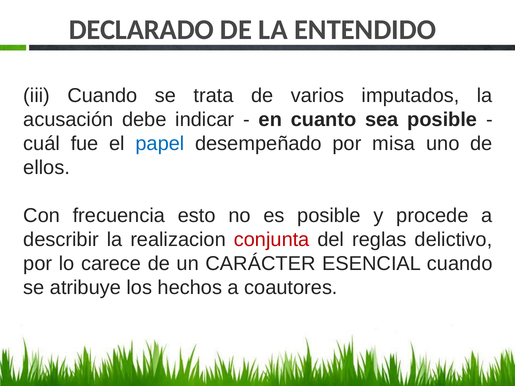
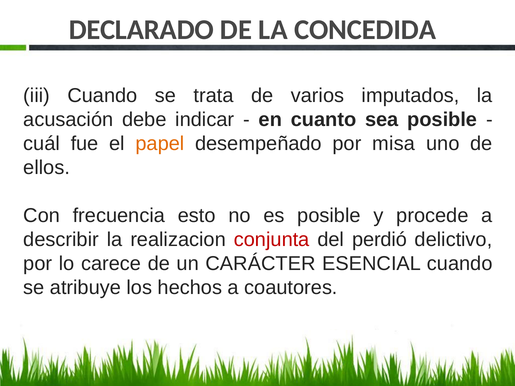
ENTENDIDO: ENTENDIDO -> CONCEDIDA (365, 30)
papel colour: blue -> orange (160, 144)
reglas: reglas -> perdió (379, 240)
